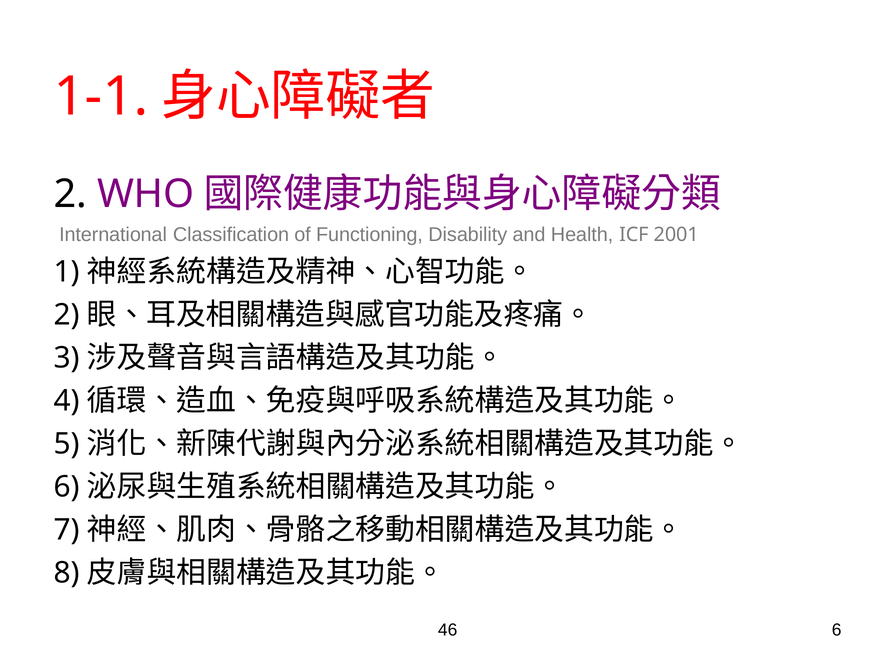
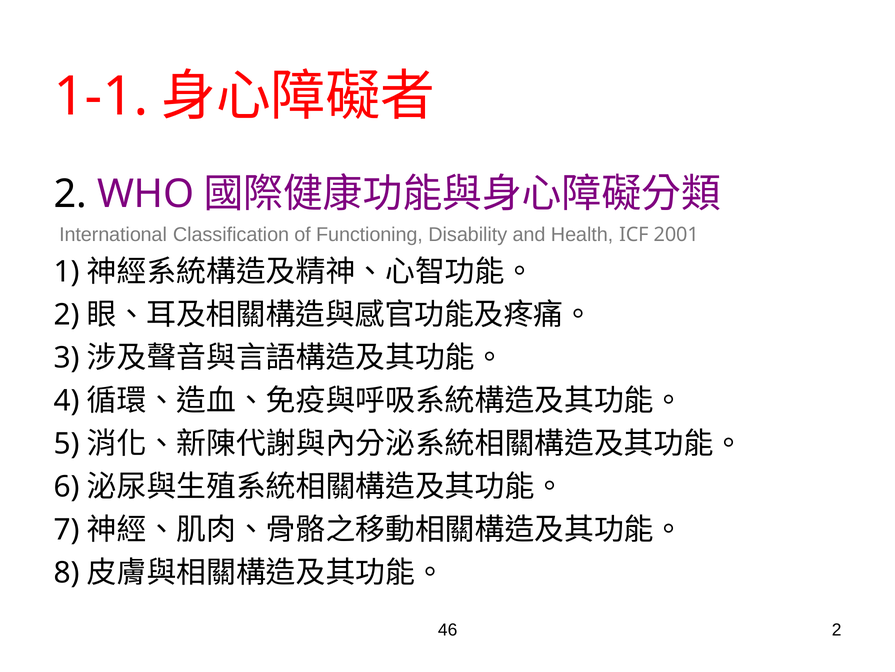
46 6: 6 -> 2 (837, 629)
